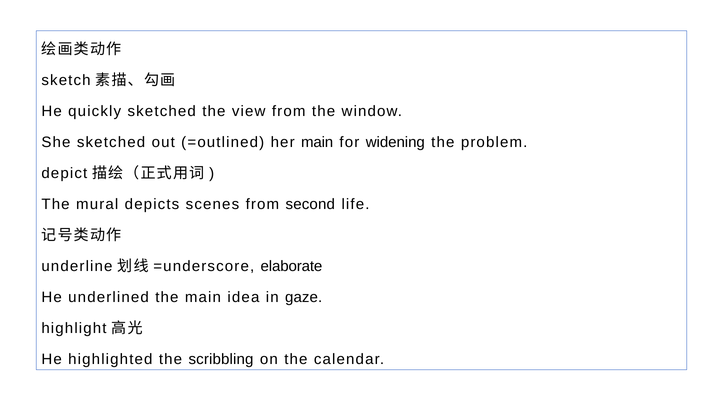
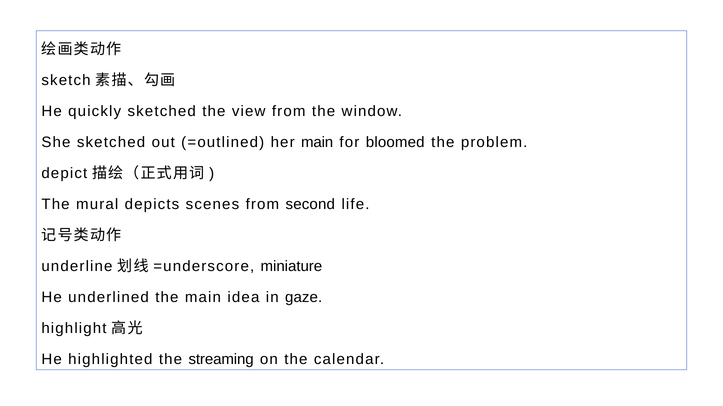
widening: widening -> bloomed (395, 143)
elaborate: elaborate -> miniature (291, 267)
scribbling: scribbling -> streaming (221, 360)
